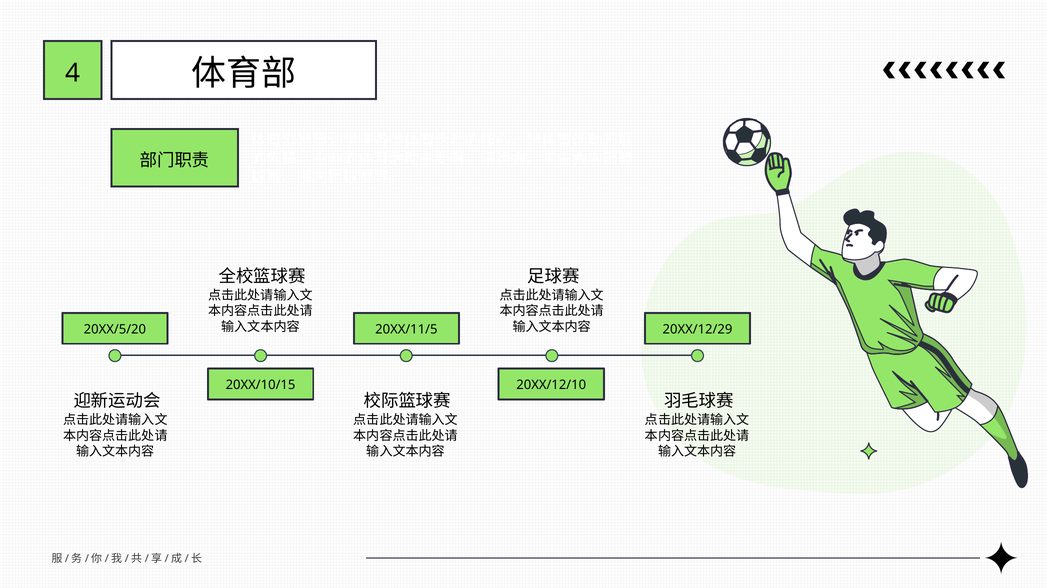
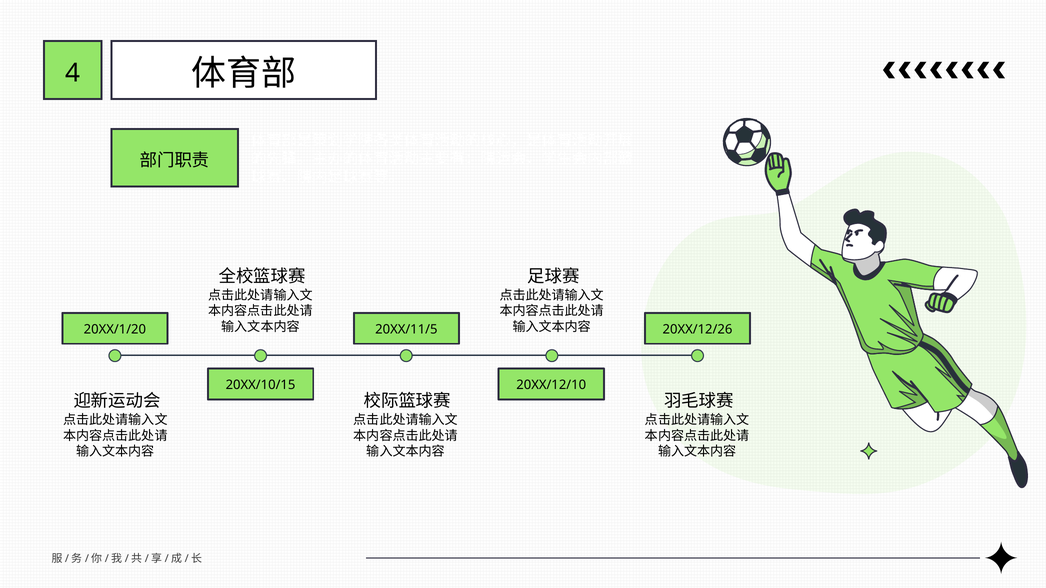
20XX/5/20: 20XX/5/20 -> 20XX/1/20 (115, 329)
20XX/12/29: 20XX/12/29 -> 20XX/12/26 (697, 329)
